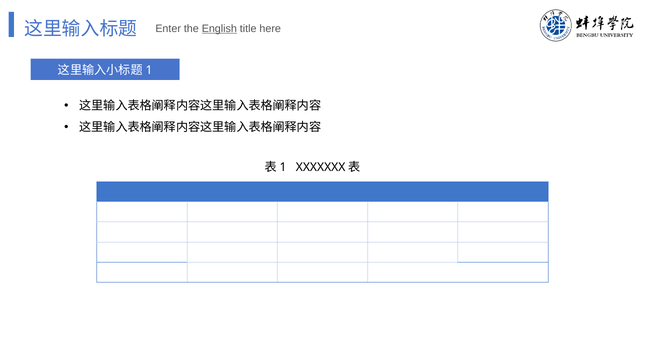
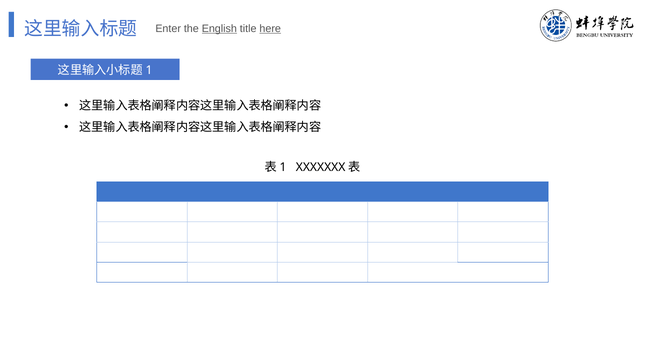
here underline: none -> present (270, 29)
